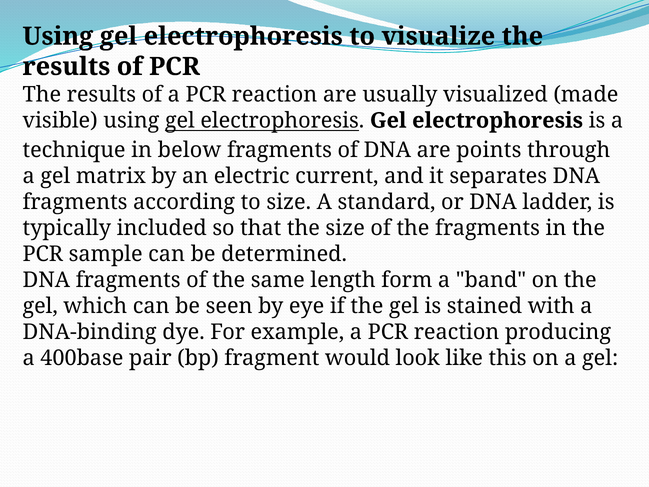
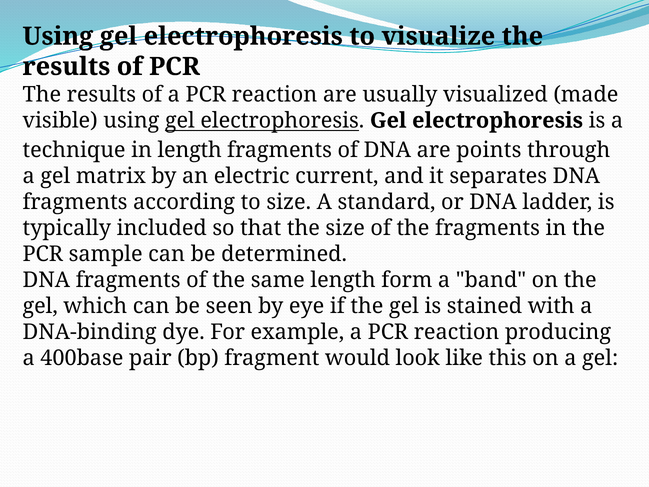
in below: below -> length (190, 150)
